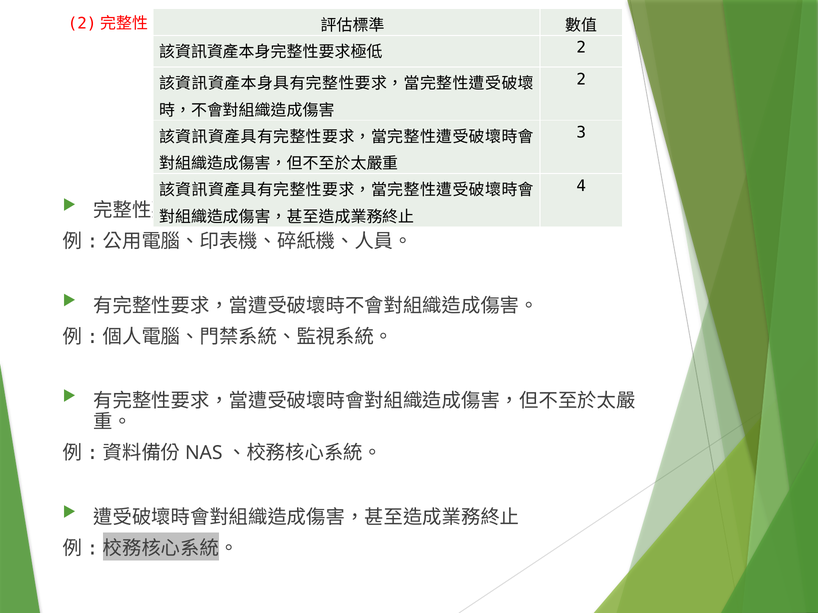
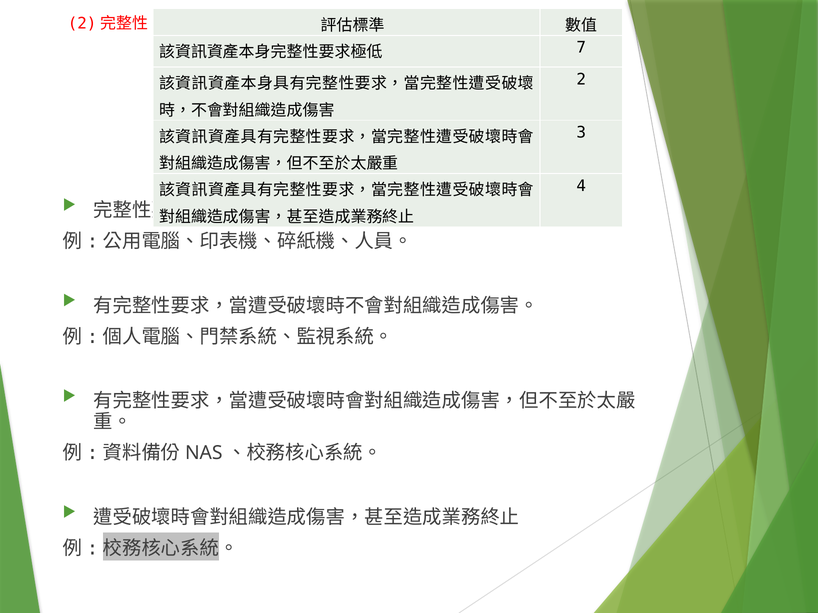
2: 2 -> 7 (581, 48)
